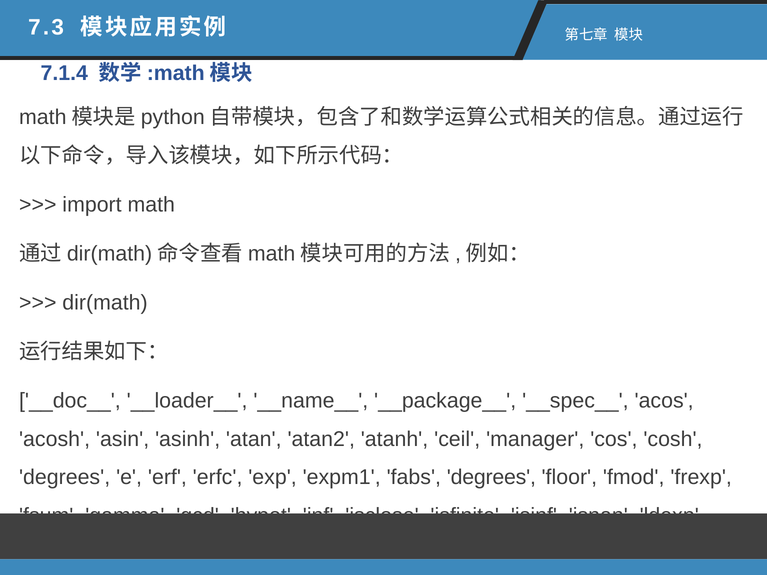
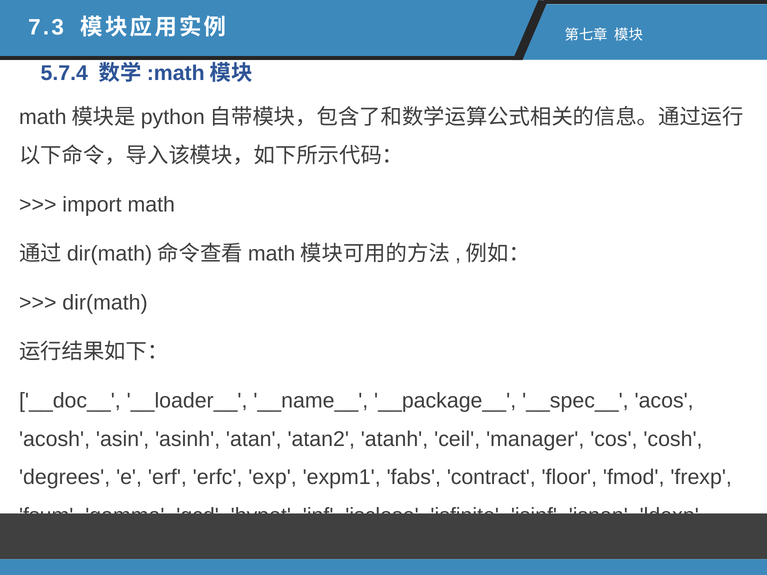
7.1.4: 7.1.4 -> 5.7.4 (64, 73)
fabs degrees: degrees -> contract (491, 478)
